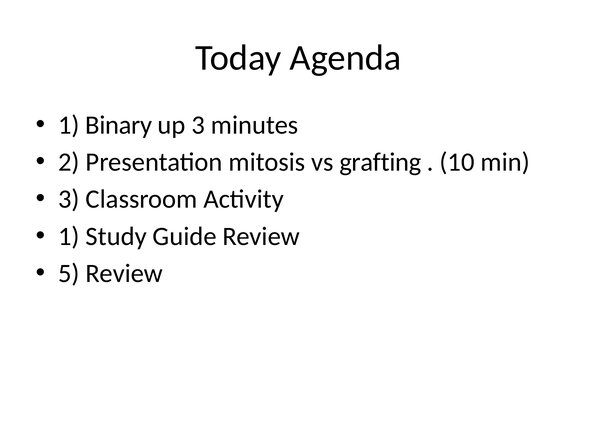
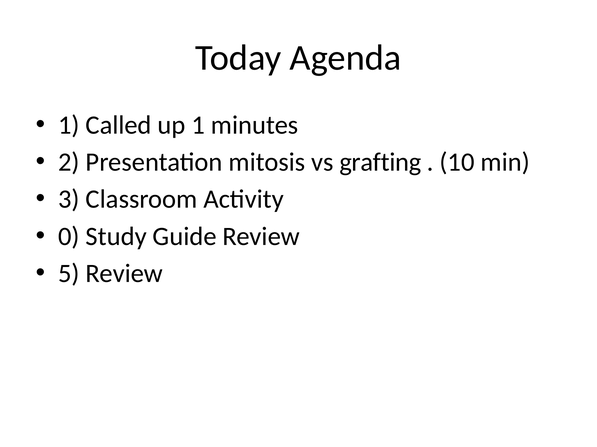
Binary: Binary -> Called (119, 125)
up 3: 3 -> 1 (198, 125)
1: 1 -> 0 (69, 237)
